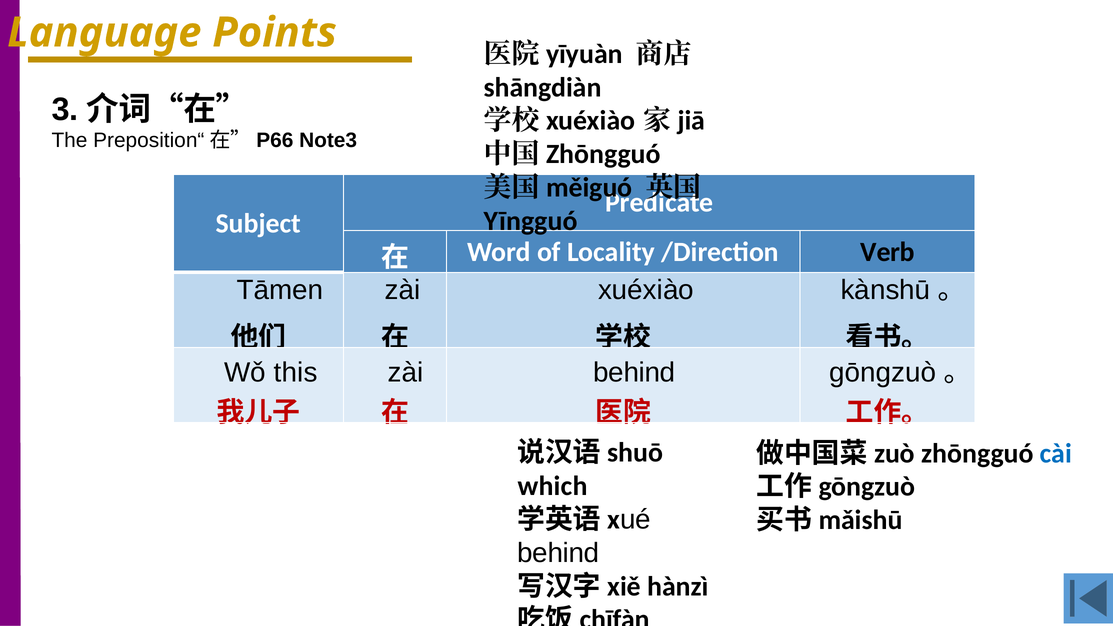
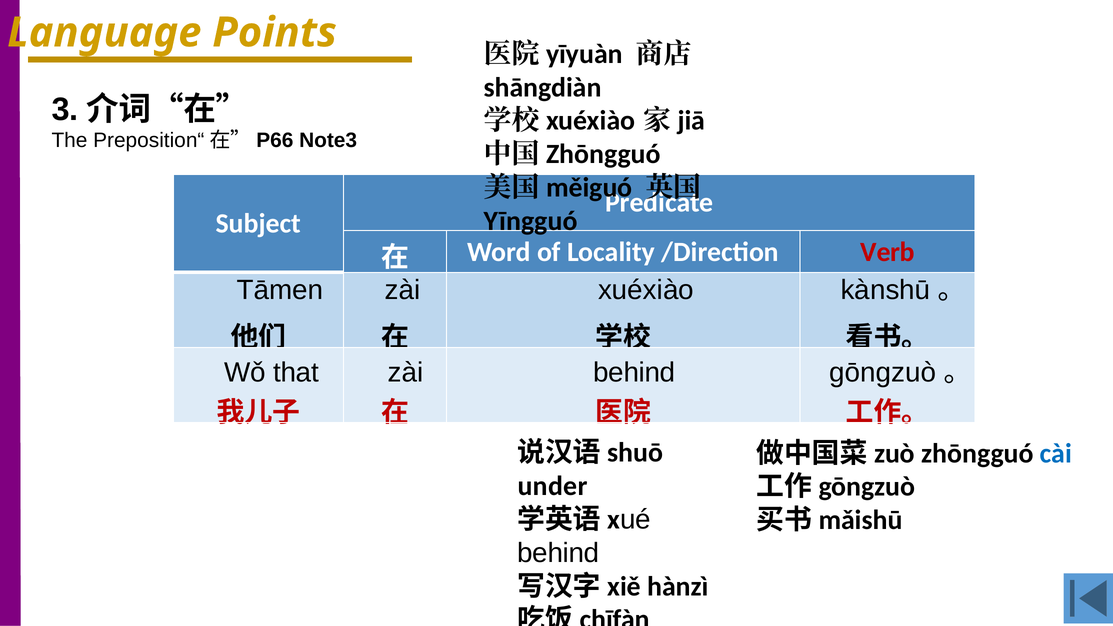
Verb colour: black -> red (888, 252)
this: this -> that (296, 373)
which: which -> under (553, 486)
